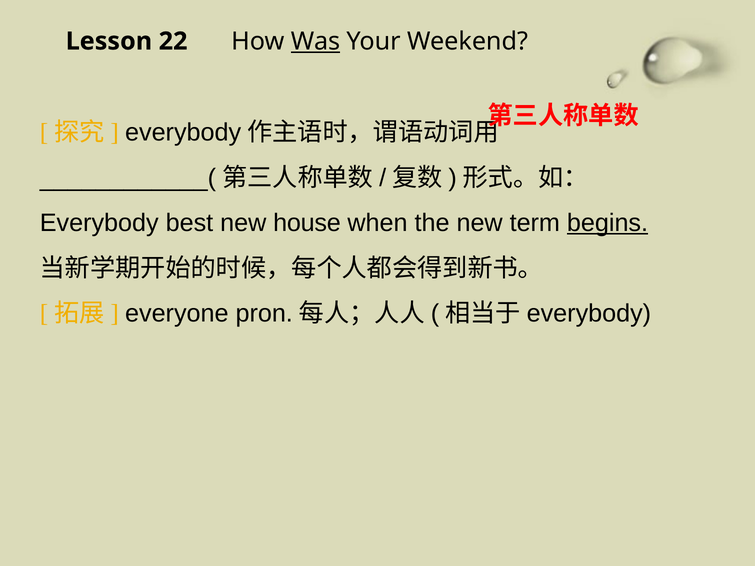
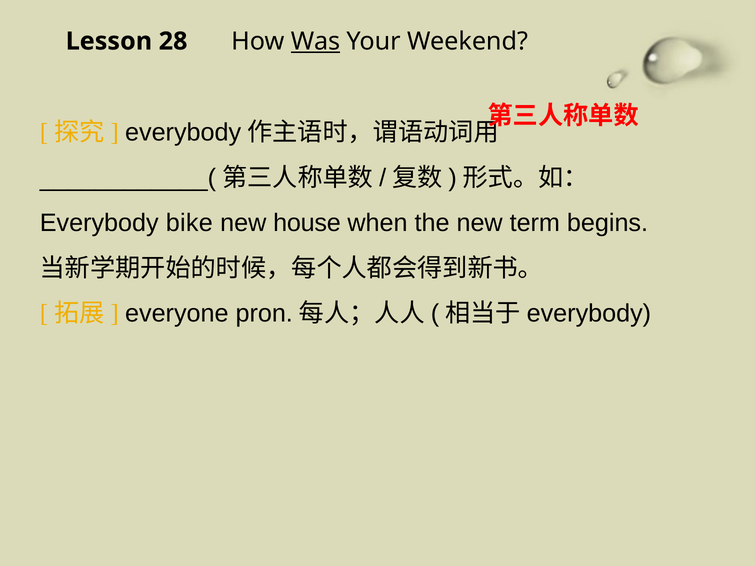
22: 22 -> 28 (173, 41)
best: best -> bike (189, 223)
begins underline: present -> none (608, 223)
